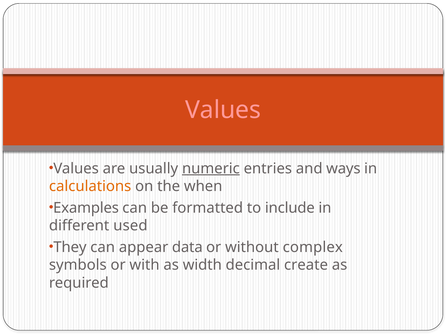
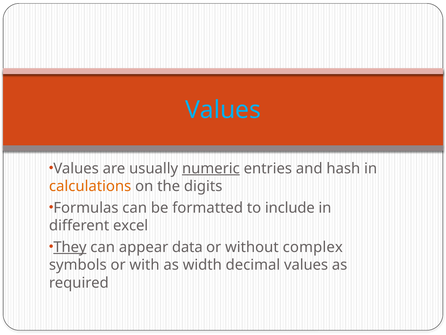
Values colour: pink -> light blue (223, 110)
ways: ways -> hash (343, 168)
when: when -> digits (203, 186)
Examples: Examples -> Formulas (86, 208)
used: used -> excel (131, 225)
They underline: none -> present (70, 247)
decimal create: create -> values (306, 265)
